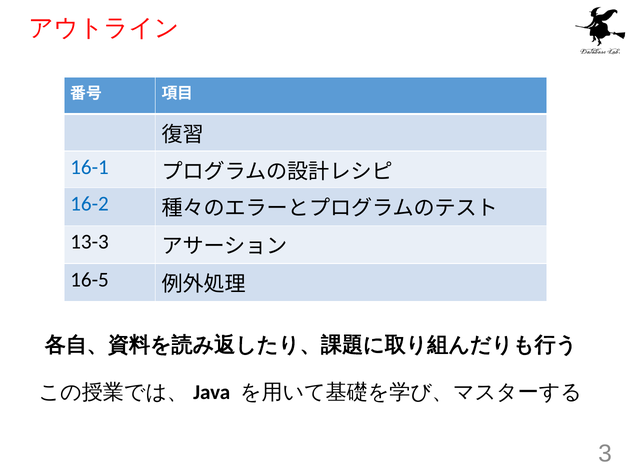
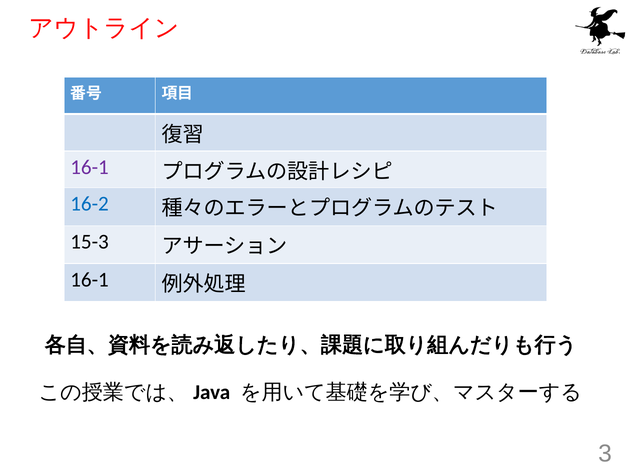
16-1 colour: blue -> purple (90, 167)
13-3: 13-3 -> 15-3 (90, 242)
16-5: 16-5 -> 16-1 (90, 280)
